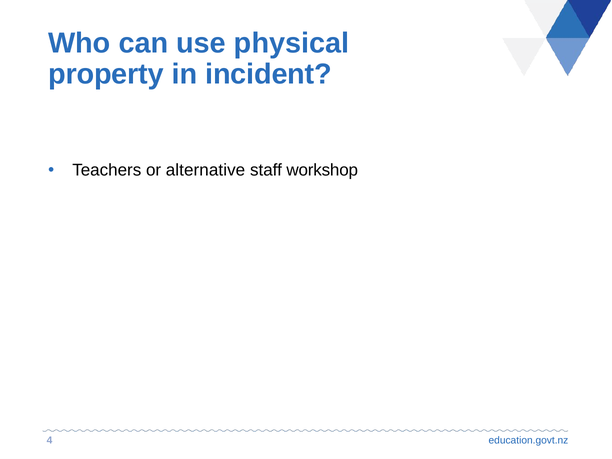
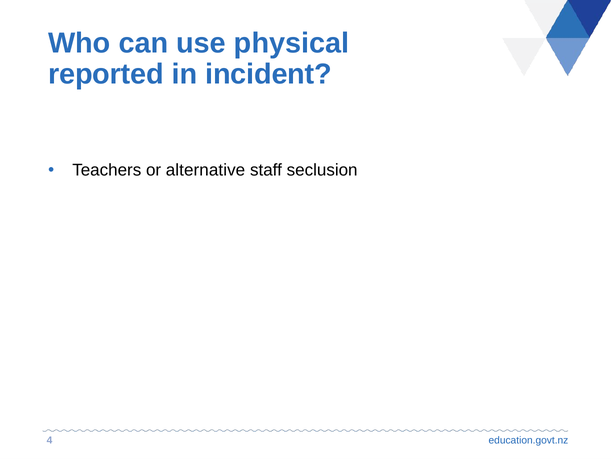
property: property -> reported (106, 74)
workshop: workshop -> seclusion (322, 170)
